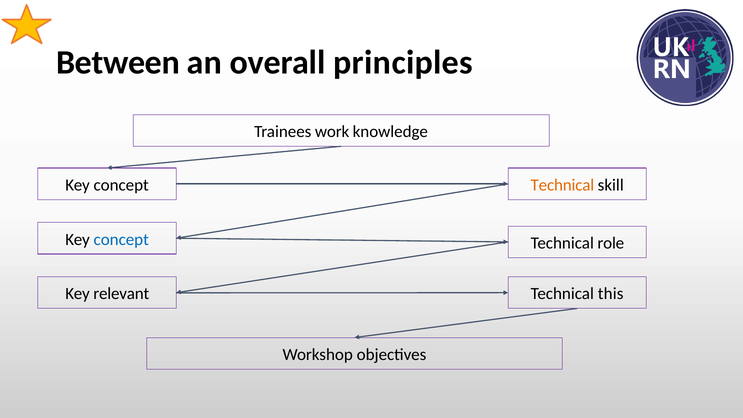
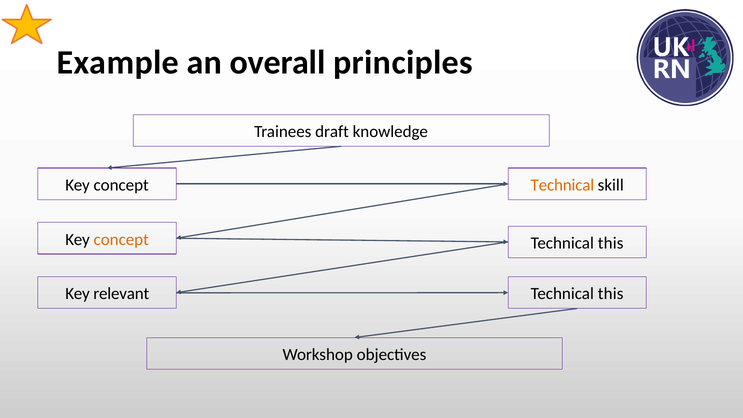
Between: Between -> Example (118, 62)
work: work -> draft (332, 132)
concept colour: blue -> orange (121, 239)
role: role -> this (611, 243)
